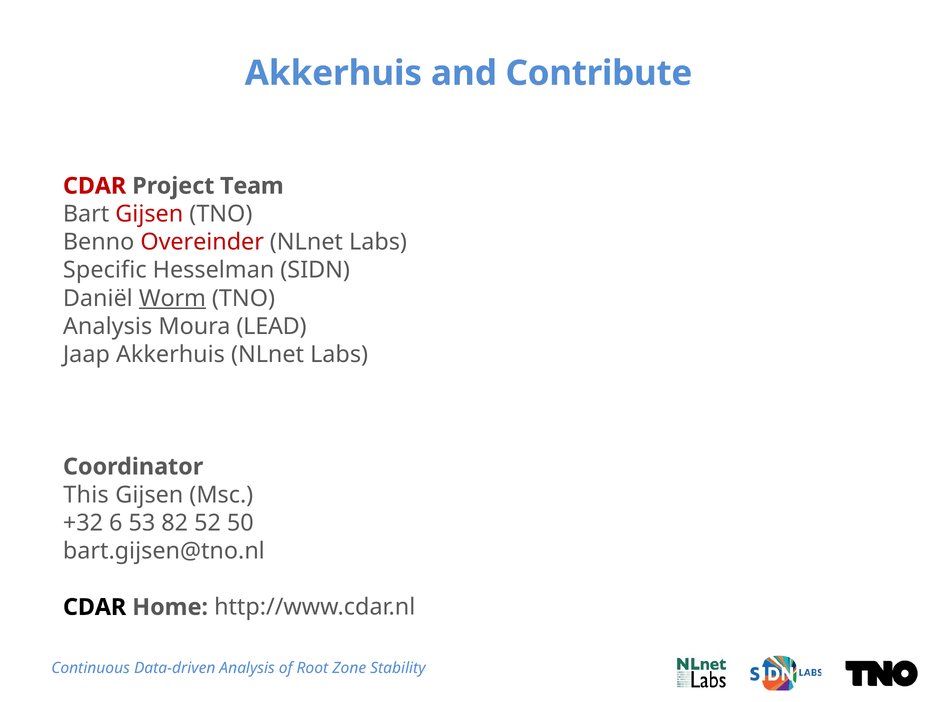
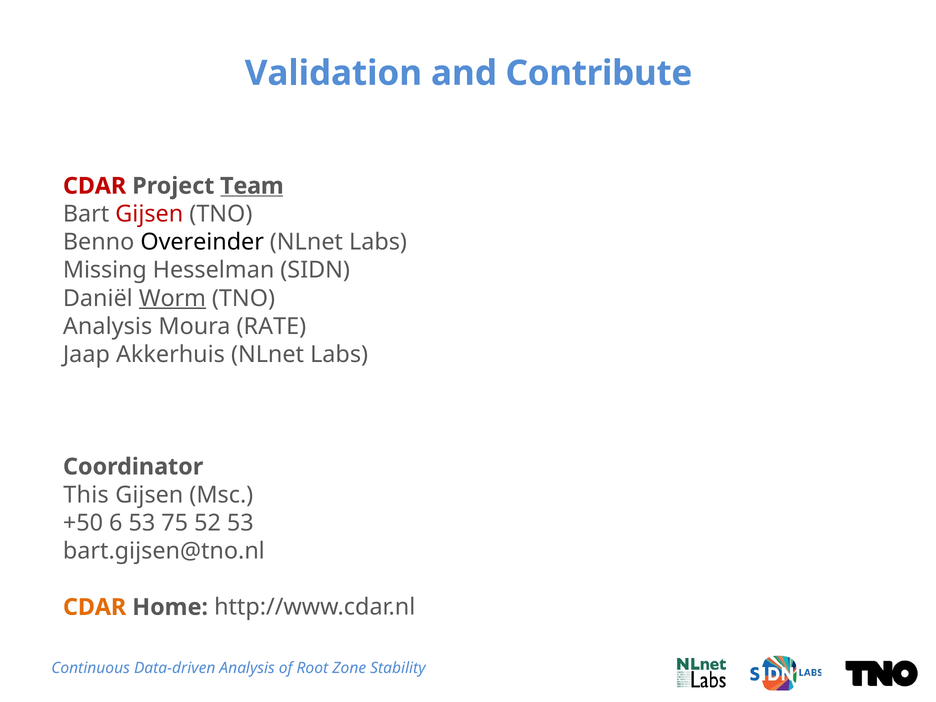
Akkerhuis: Akkerhuis -> Validation (333, 73)
Team underline: none -> present (252, 186)
Overeinder colour: red -> black (202, 242)
Specific: Specific -> Missing (105, 270)
LEAD: LEAD -> RATE (271, 326)
+32: +32 -> +50 (83, 523)
82: 82 -> 75 (175, 523)
52 50: 50 -> 53 (240, 523)
CDAR colour: black -> orange (95, 607)
